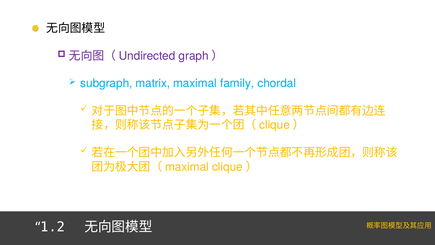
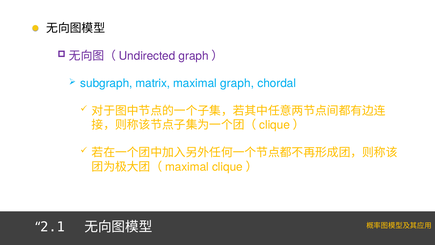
family: family -> graph (237, 83)
1.2: 1.2 -> 2.1 (53, 227)
